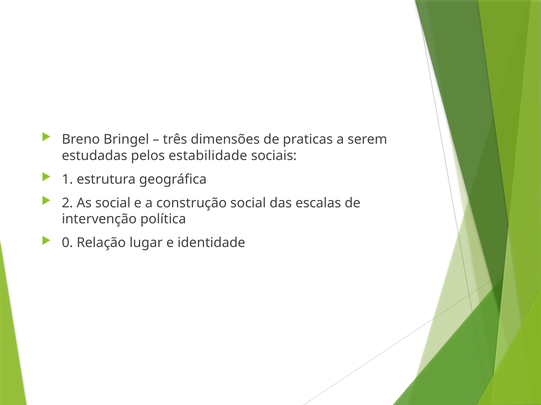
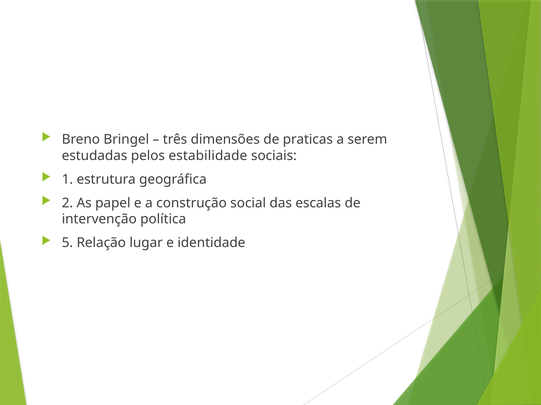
As social: social -> papel (113, 203)
0: 0 -> 5 (67, 243)
